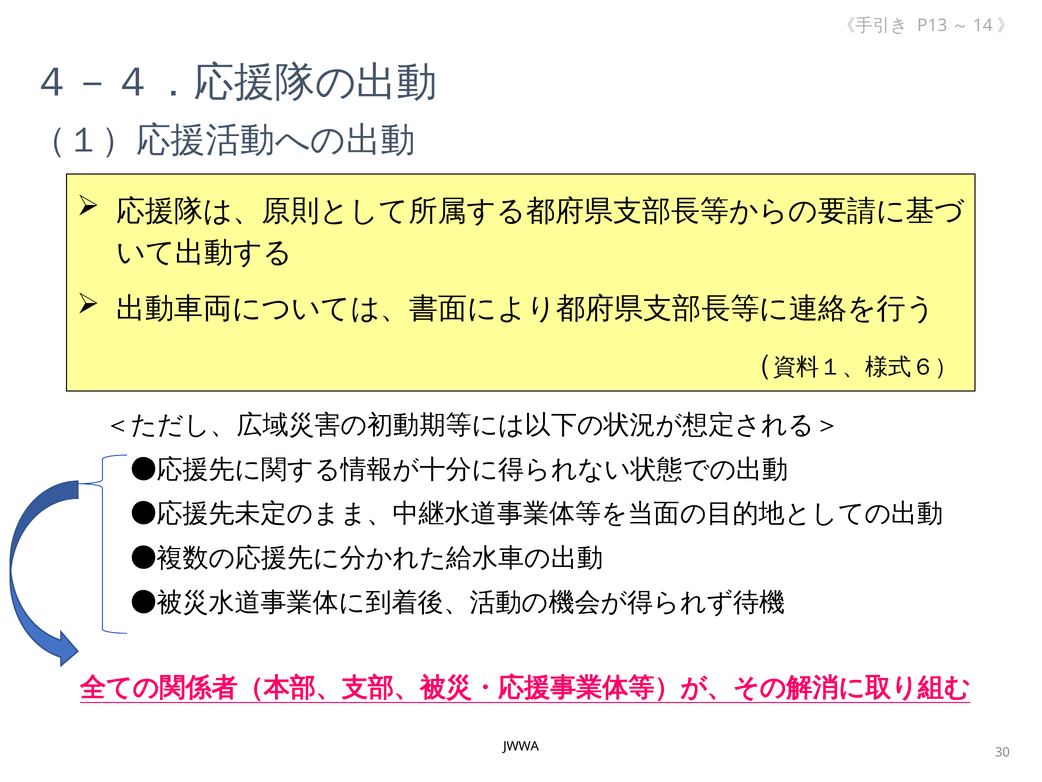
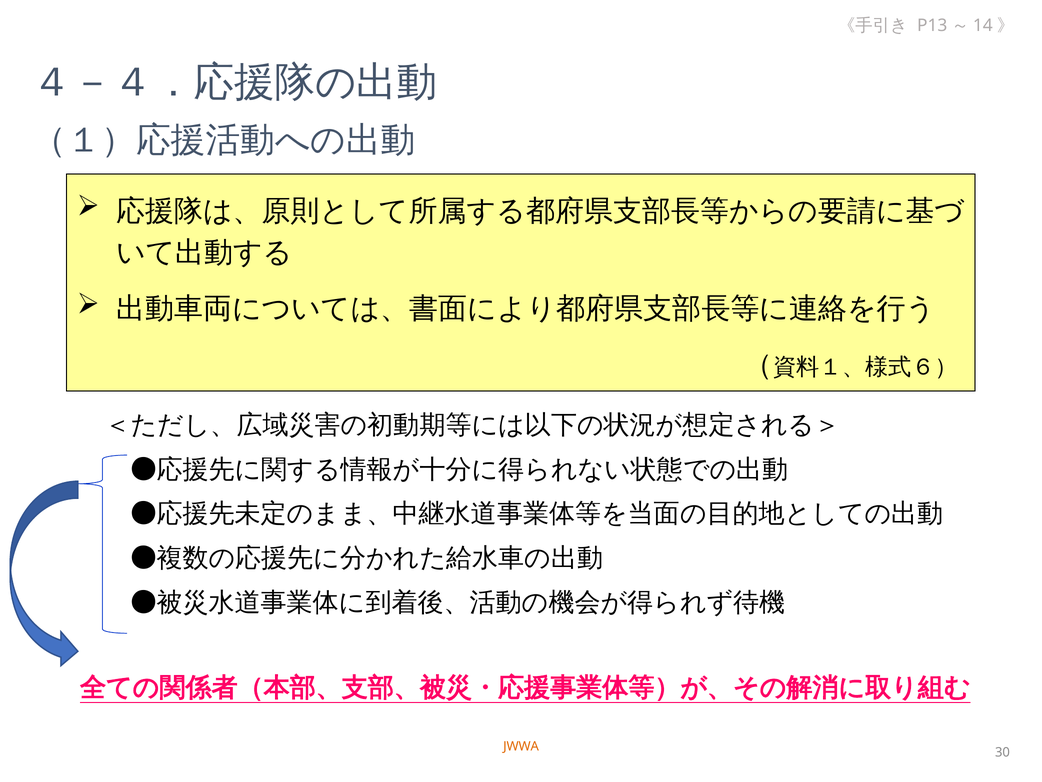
JWWA colour: black -> orange (521, 746)
